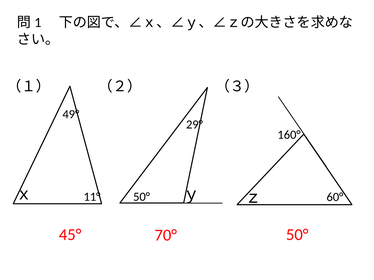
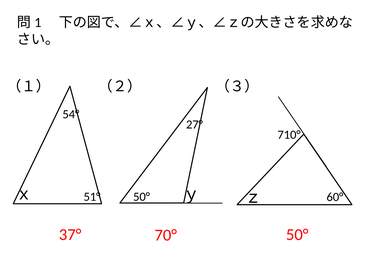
49°: 49° -> 54° (71, 115)
29°: 29° -> 27° (194, 125)
160°: 160° -> 710° (289, 135)
11°: 11° -> 51° (92, 197)
45°: 45° -> 37° (70, 235)
